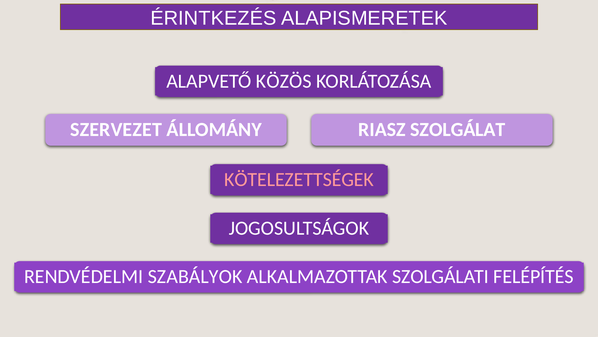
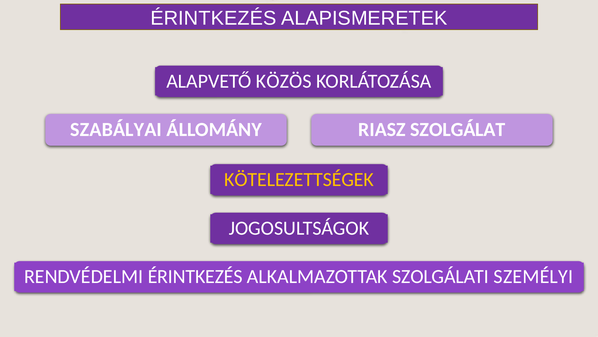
SZERVEZET: SZERVEZET -> SZABÁLYAI (116, 129)
KÖTELEZETTSÉGEK colour: pink -> yellow (299, 179)
RENDVÉDELMI SZABÁLYOK: SZABÁLYOK -> ÉRINTKEZÉS (195, 276)
FELÉPÍTÉS: FELÉPÍTÉS -> SZEMÉLYI (533, 276)
